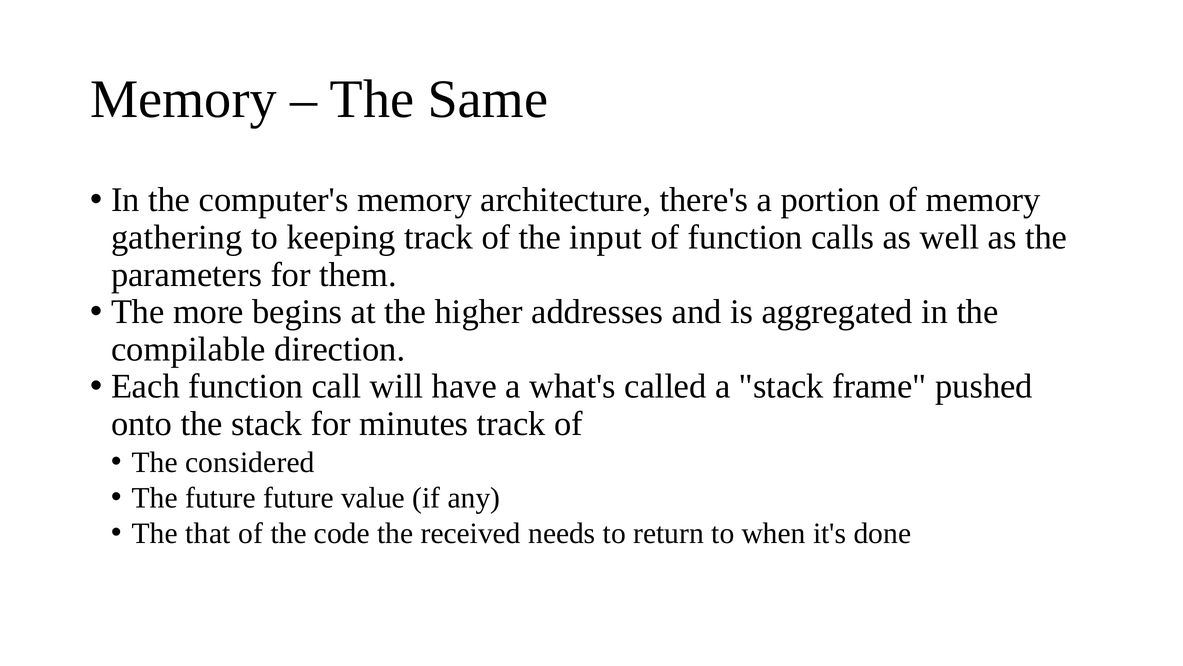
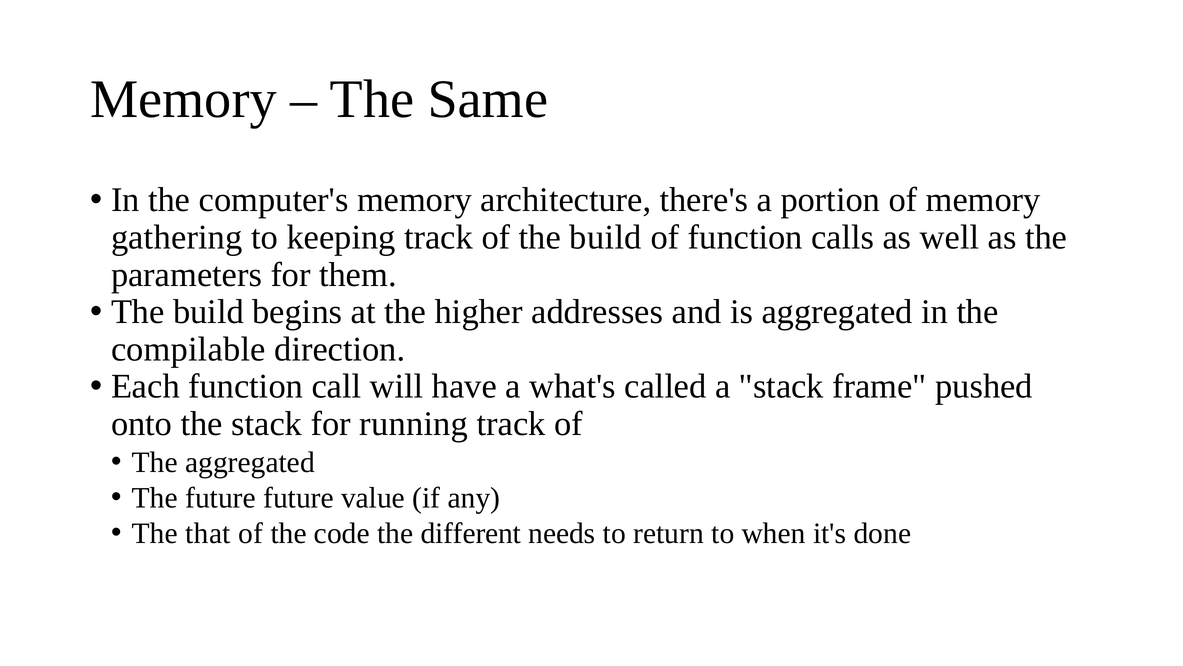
of the input: input -> build (606, 237)
more: more -> build (208, 312)
minutes: minutes -> running (414, 424)
The considered: considered -> aggregated (250, 462)
received: received -> different (471, 533)
